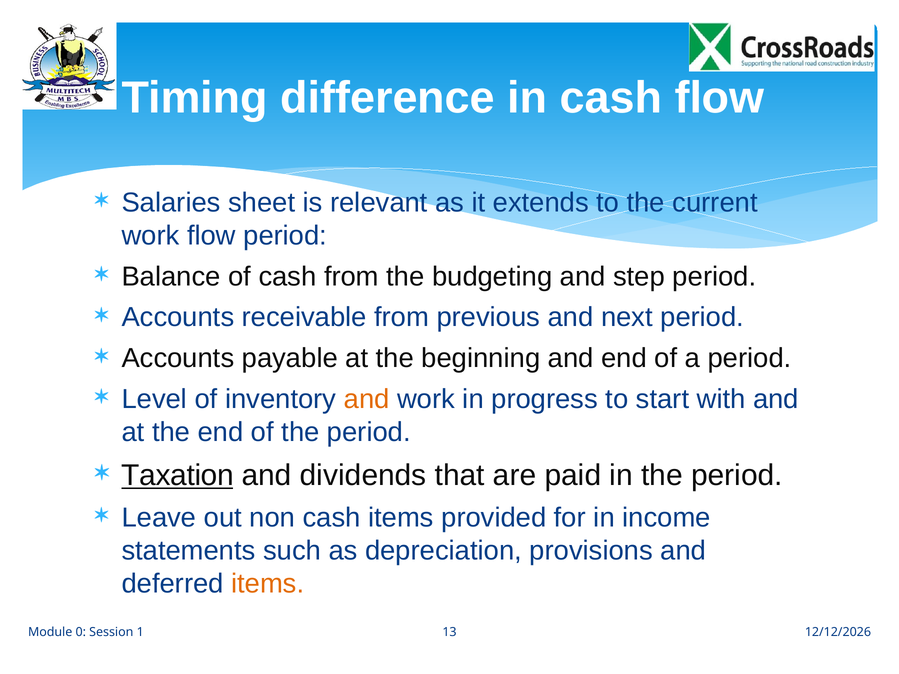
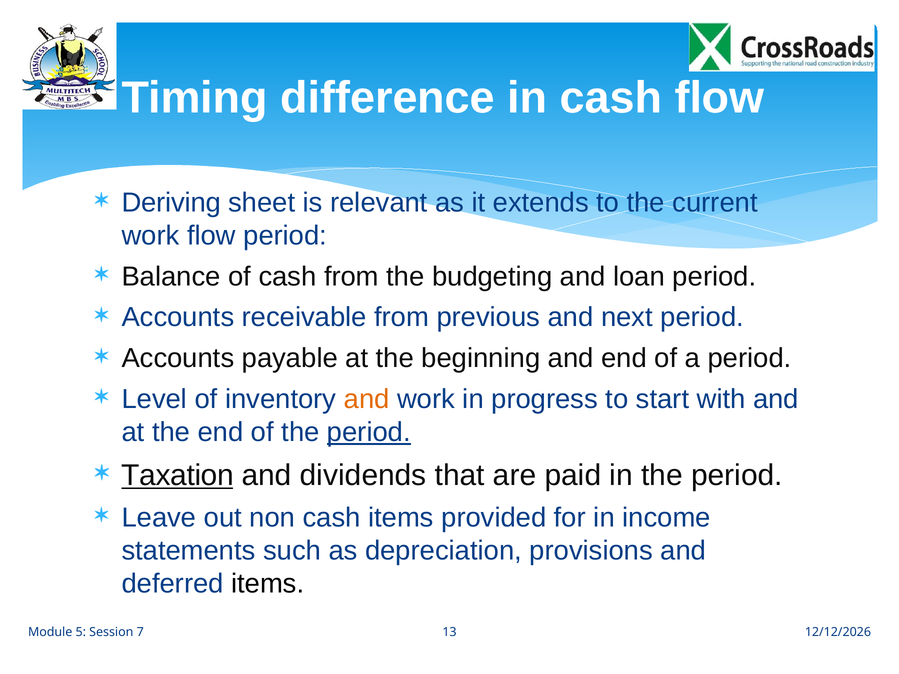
Salaries: Salaries -> Deriving (171, 203)
step: step -> loan (639, 277)
period underline: none -> present (369, 432)
items colour: orange -> black (268, 584)
0: 0 -> 5 (81, 632)
1: 1 -> 7 (140, 632)
